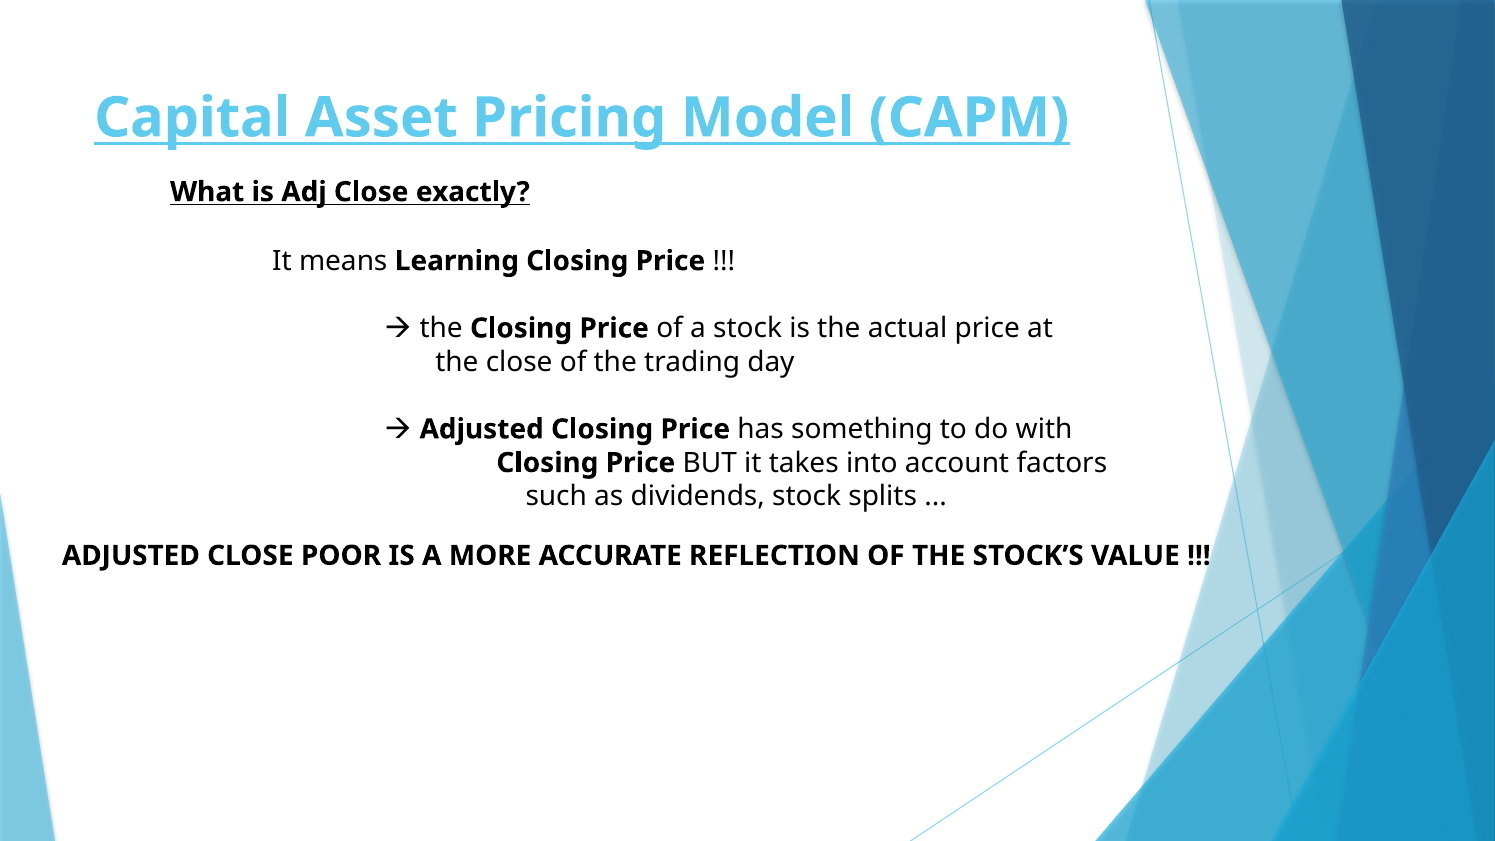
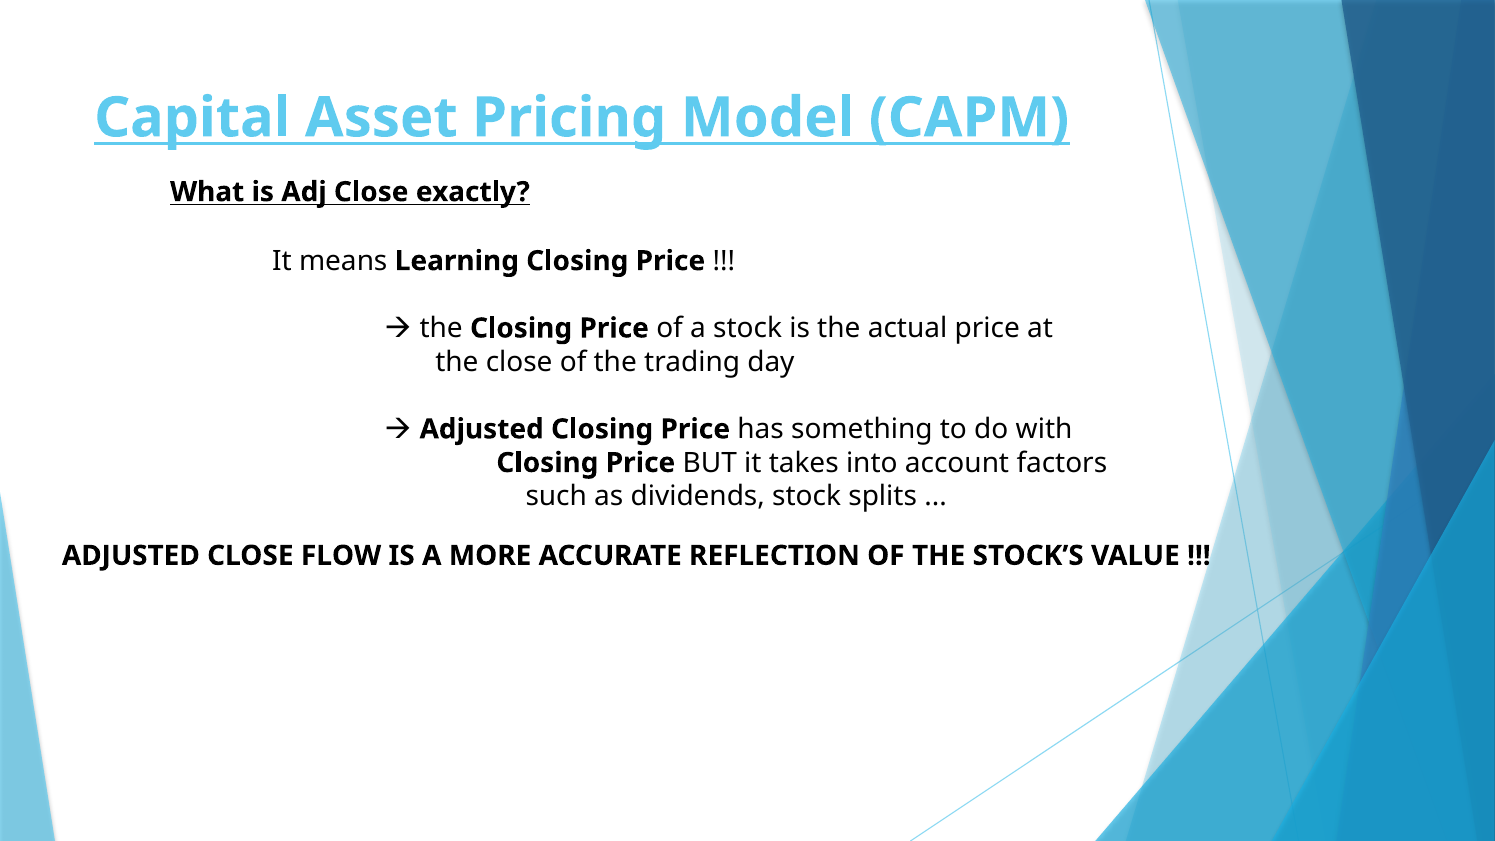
POOR: POOR -> FLOW (341, 556)
